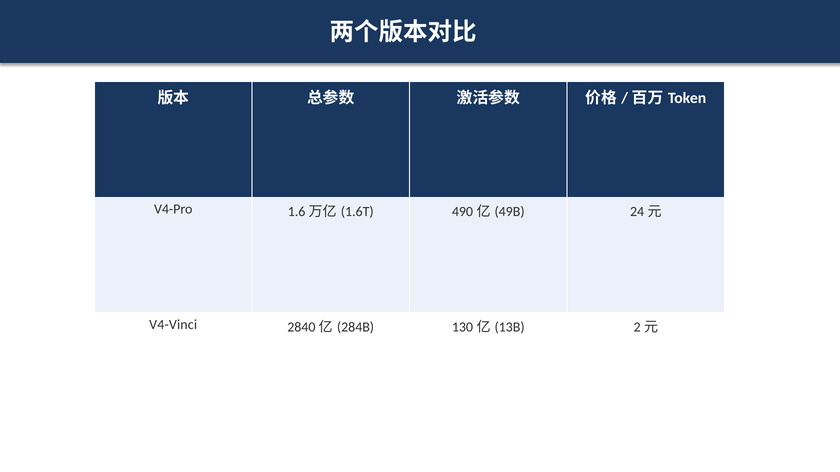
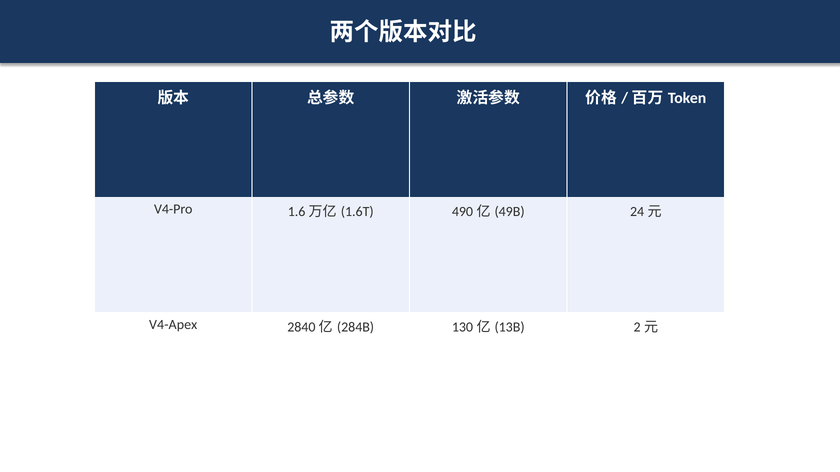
V4-Vinci: V4-Vinci -> V4-Apex (173, 325)
